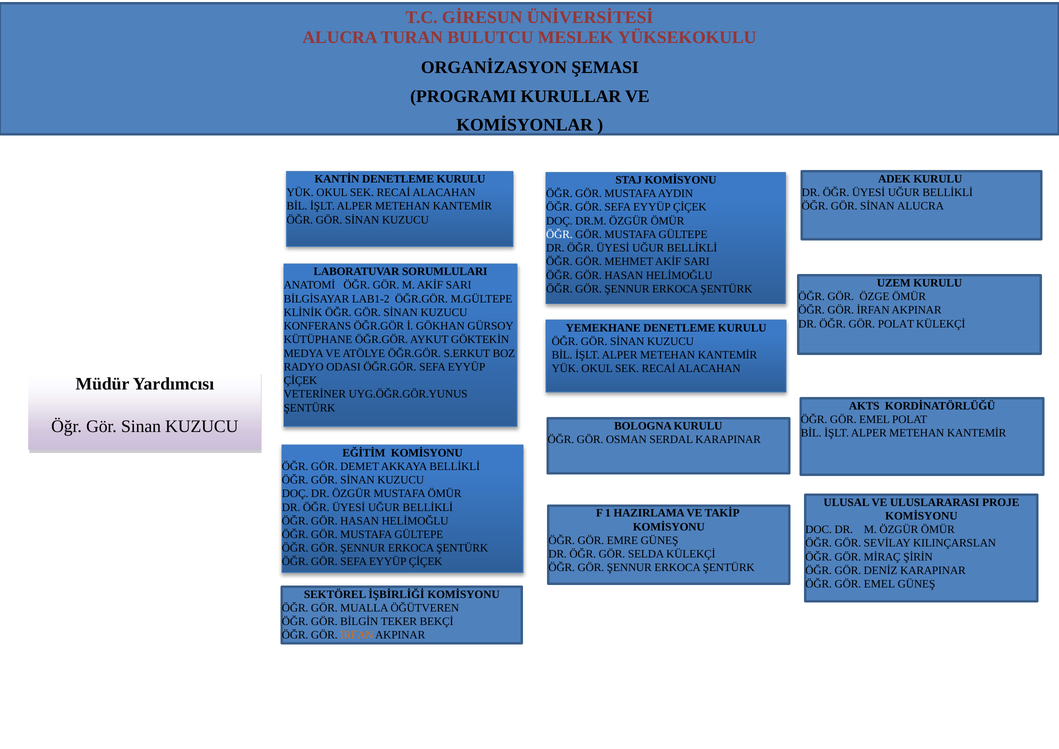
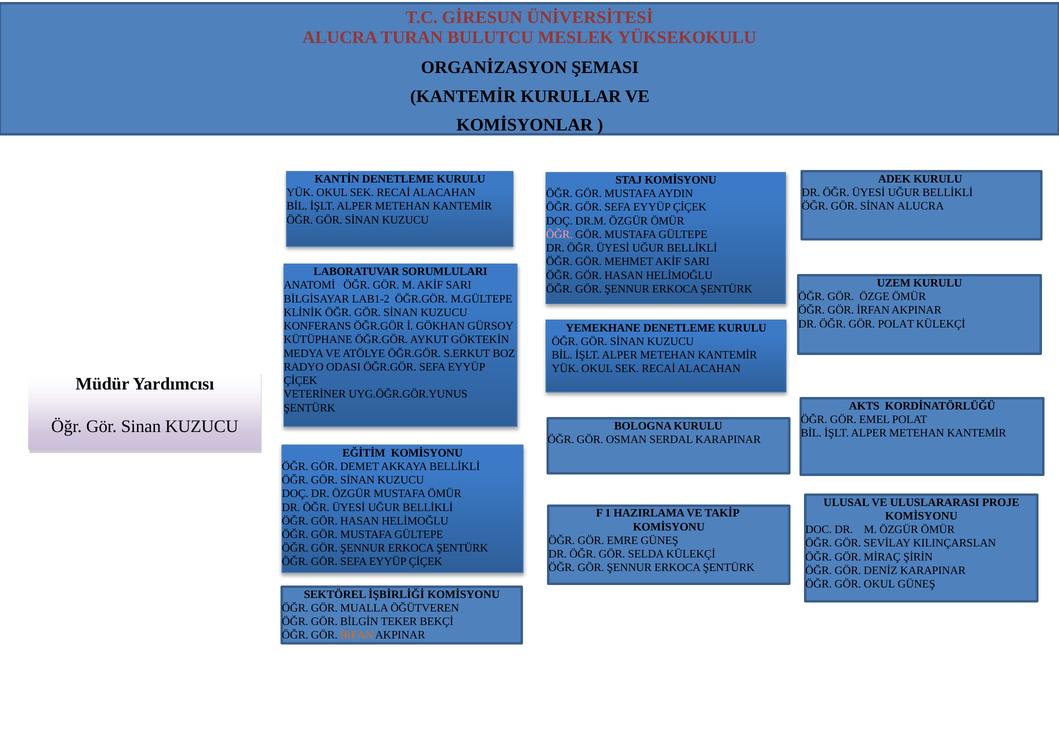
PROGRAMI: PROGRAMI -> KANTEMİR (463, 96)
ÖĞR colour: white -> pink (559, 234)
EMEL: EMEL -> OKUL (879, 584)
